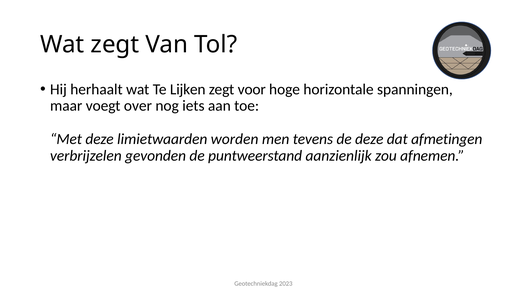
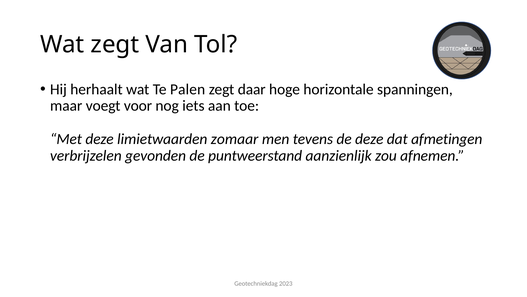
Lijken: Lijken -> Palen (188, 89)
voor: voor -> daar (252, 89)
over: over -> voor (138, 106)
worden: worden -> zomaar (235, 139)
